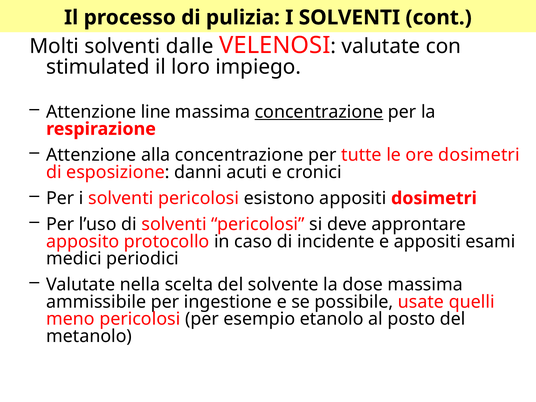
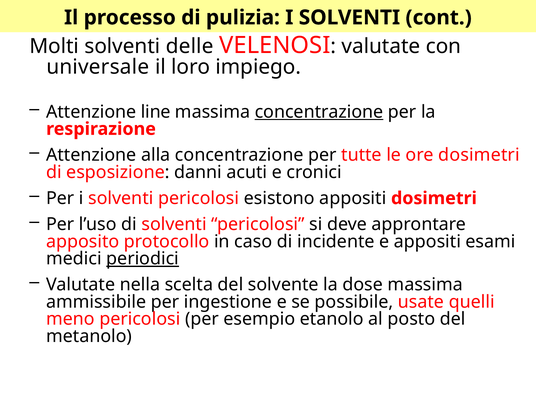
dalle: dalle -> delle (190, 46)
stimulated: stimulated -> universale (98, 67)
periodici underline: none -> present (143, 259)
